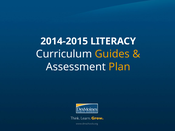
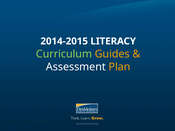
Curriculum colour: white -> light green (64, 54)
